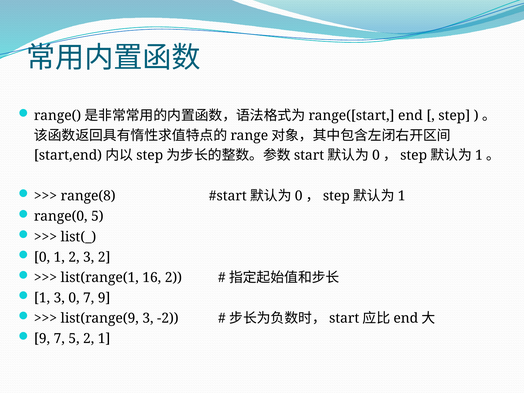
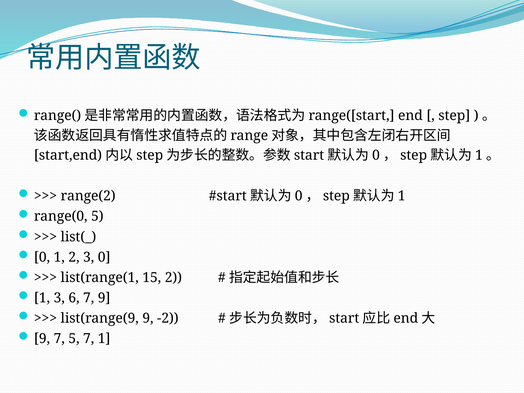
range(8: range(8 -> range(2 (88, 196)
3 2: 2 -> 0 (104, 257)
16: 16 -> 15 (152, 278)
3 0: 0 -> 6 (74, 298)
list(range(9 3: 3 -> 9 (148, 318)
5 2: 2 -> 7 (89, 339)
